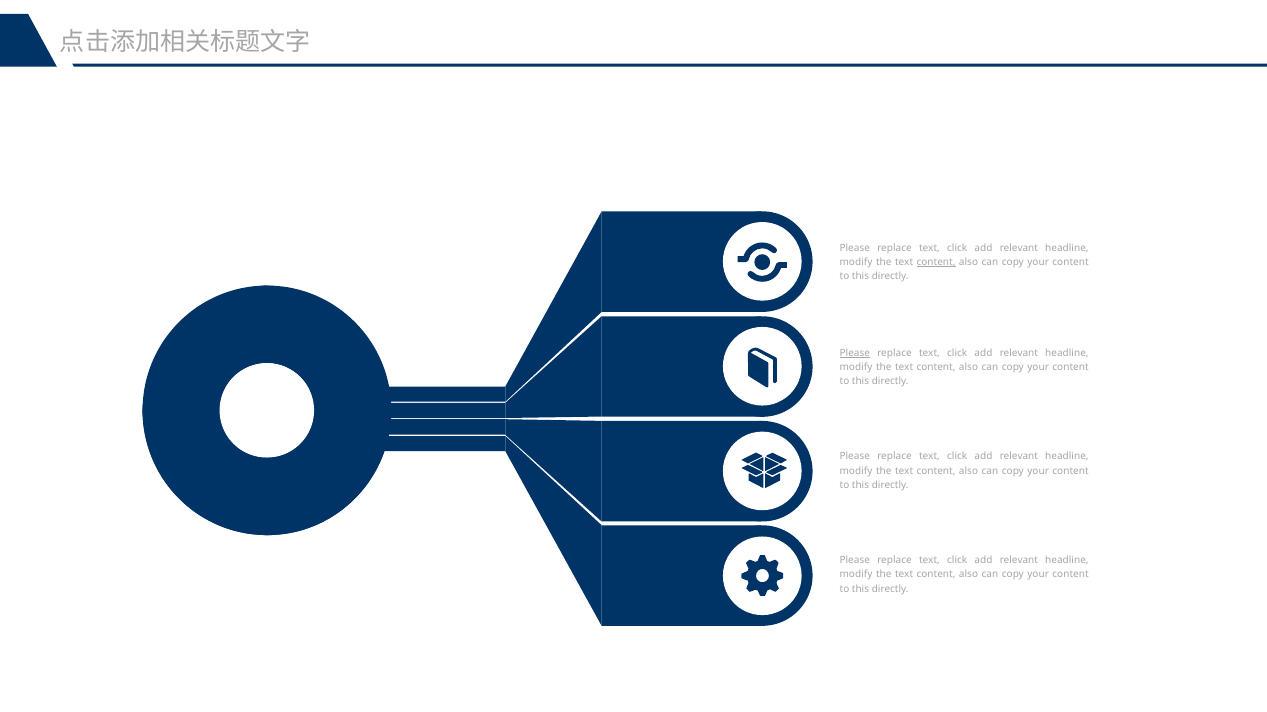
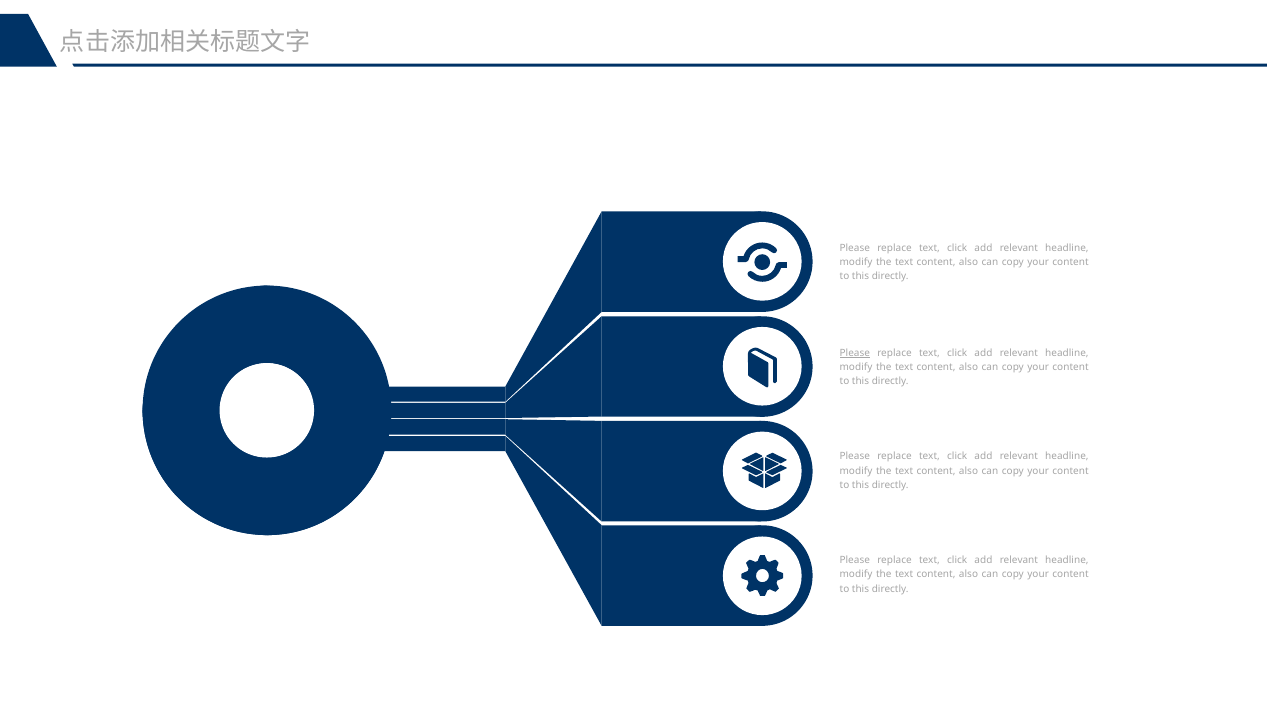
content underline: present -> none (936, 262)
